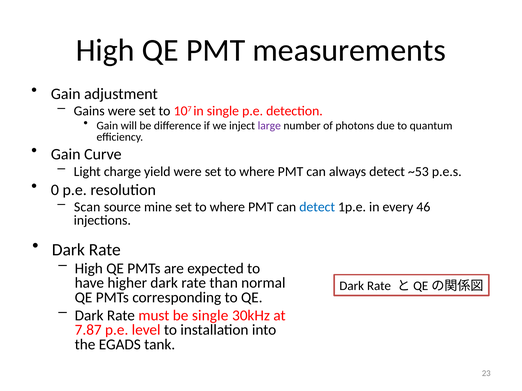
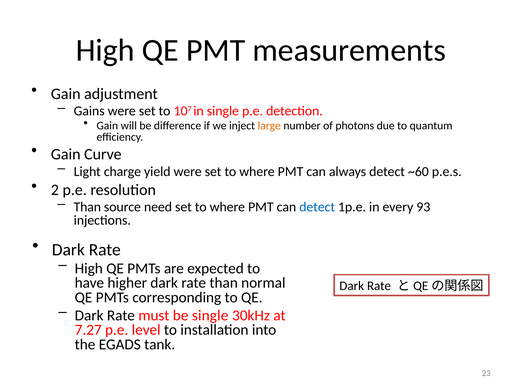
large colour: purple -> orange (269, 126)
~53: ~53 -> ~60 (418, 172)
0: 0 -> 2 (55, 190)
Scan: Scan -> Than (87, 207)
mine: mine -> need (158, 207)
46: 46 -> 93 (423, 207)
7.87: 7.87 -> 7.27 (88, 330)
